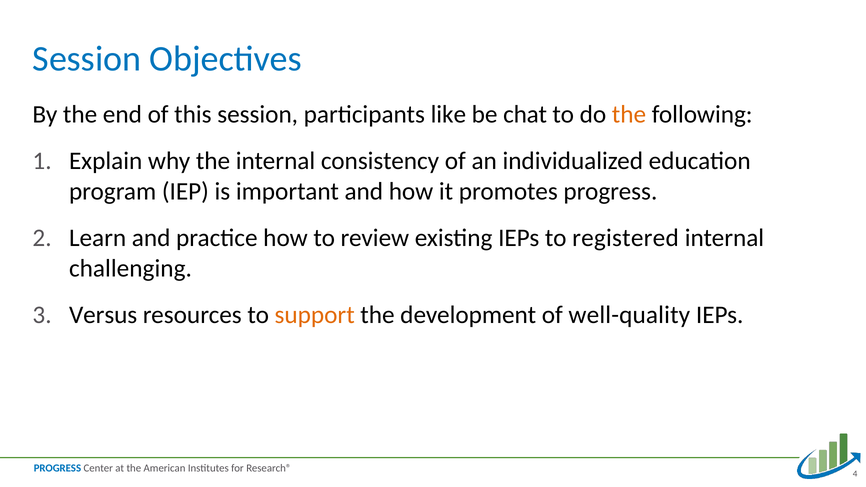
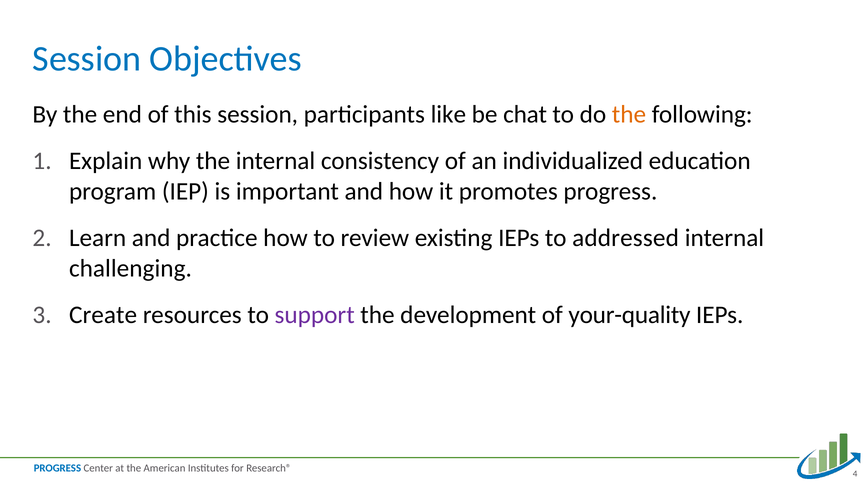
registered: registered -> addressed (626, 238)
Versus: Versus -> Create (103, 315)
support colour: orange -> purple (315, 315)
well-quality: well-quality -> your-quality (629, 315)
